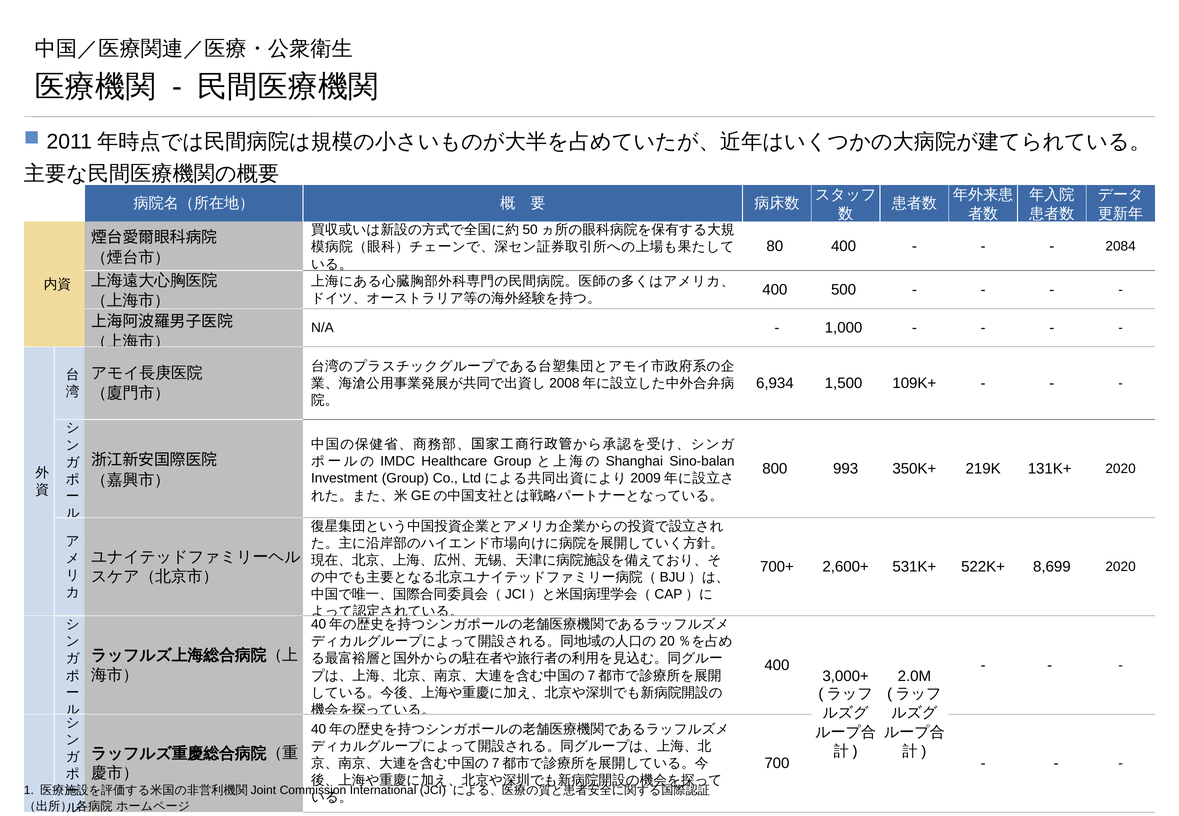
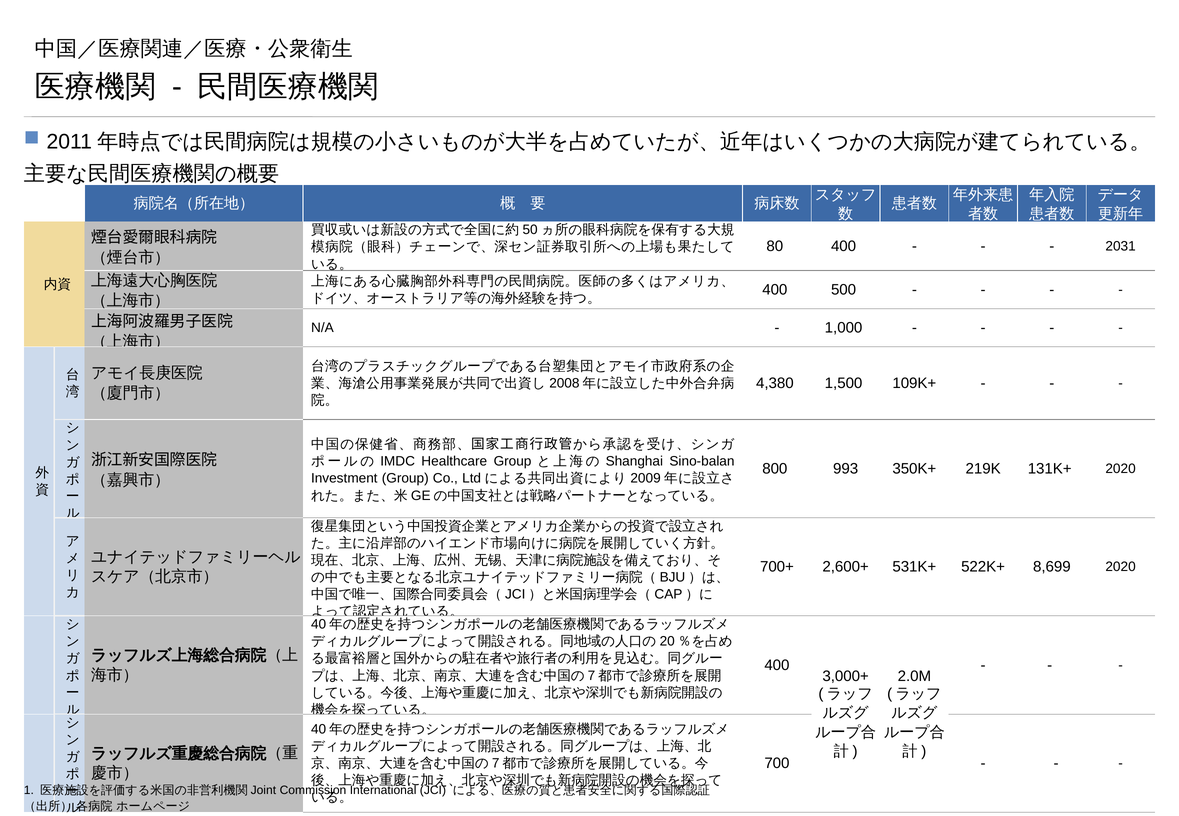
2084: 2084 -> 2031 (1121, 246)
6,934: 6,934 -> 4,380 (775, 383)
